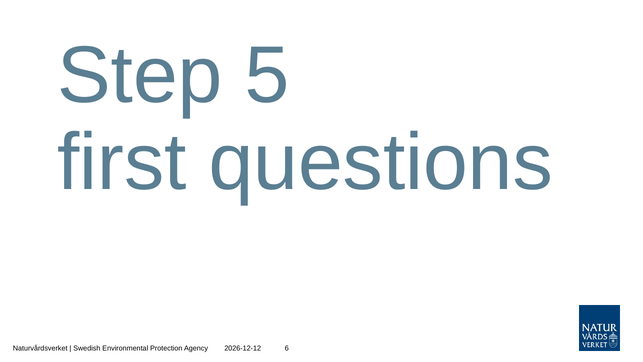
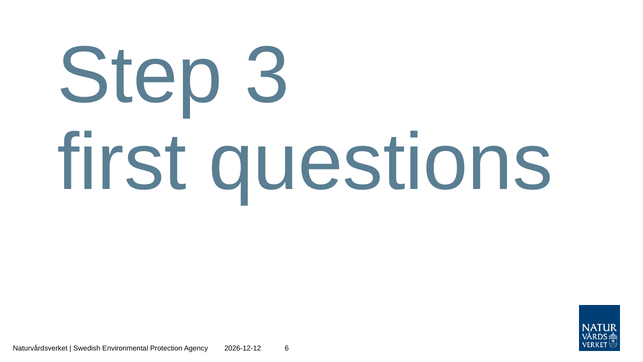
5: 5 -> 3 (267, 76)
